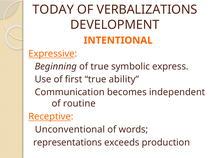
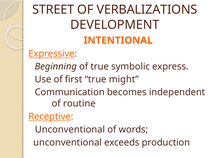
TODAY: TODAY -> STREET (53, 10)
ability: ability -> might (124, 79)
representations: representations -> unconventional (68, 142)
